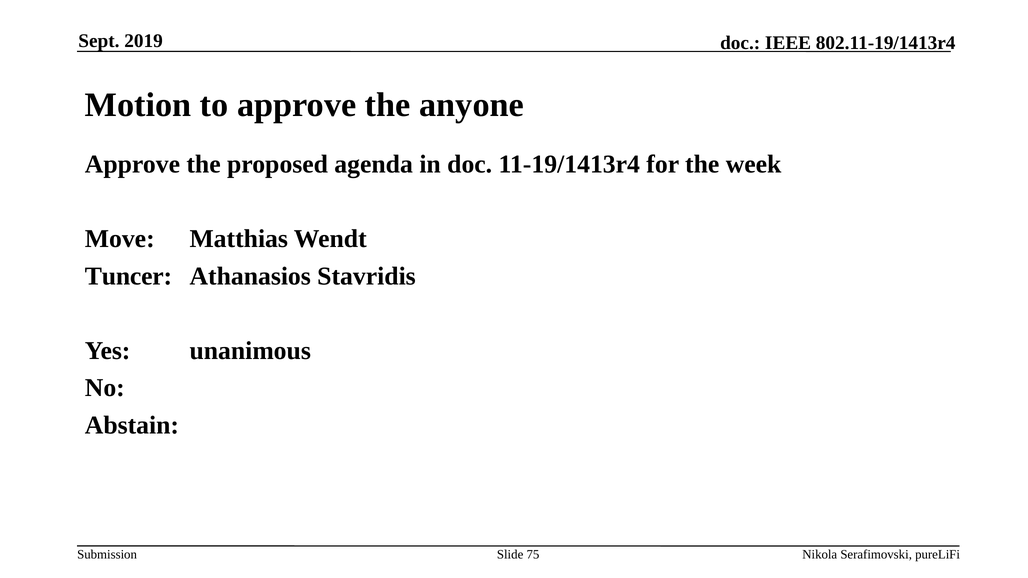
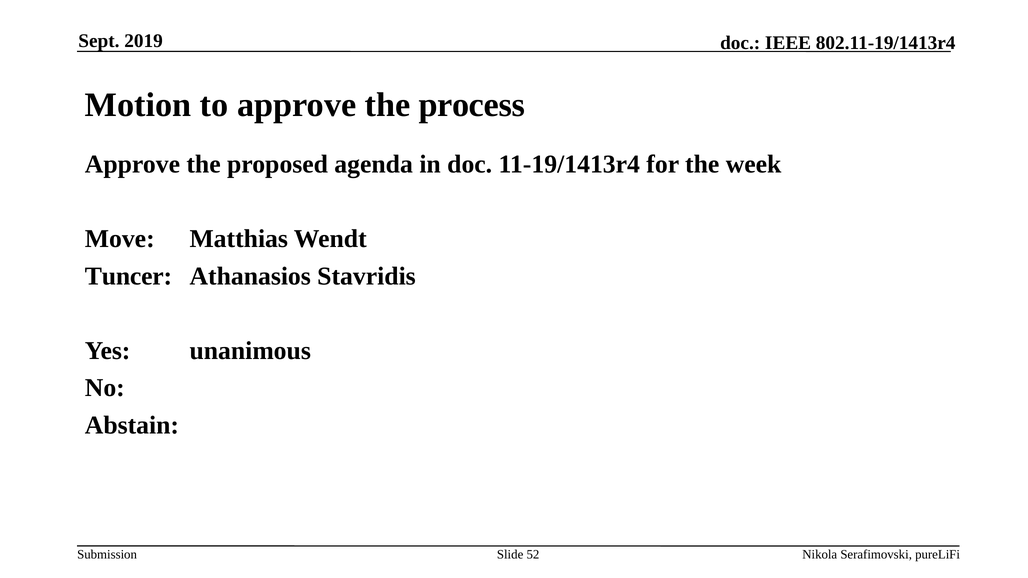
anyone: anyone -> process (472, 105)
75: 75 -> 52 (533, 555)
